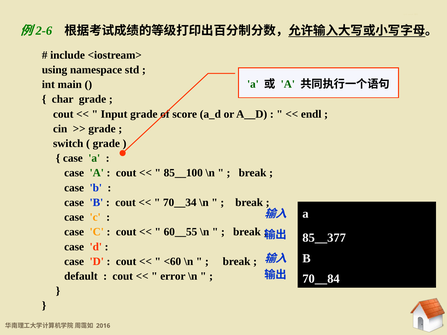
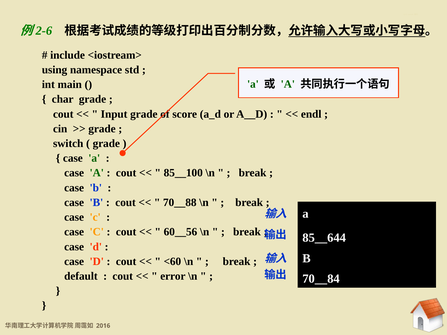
70__34: 70__34 -> 70__88 (180, 203)
60__55: 60__55 -> 60__56 (180, 232)
85__377: 85__377 -> 85__644 (324, 238)
